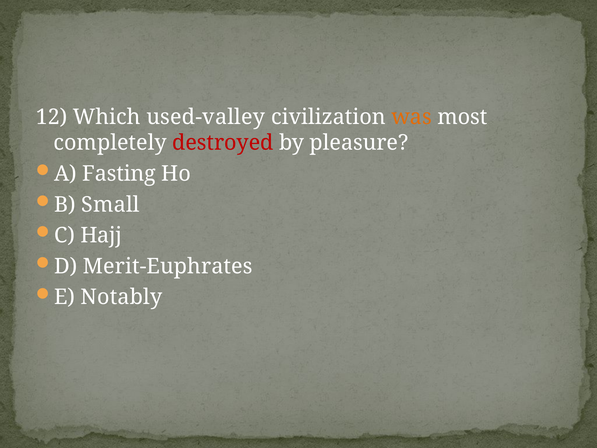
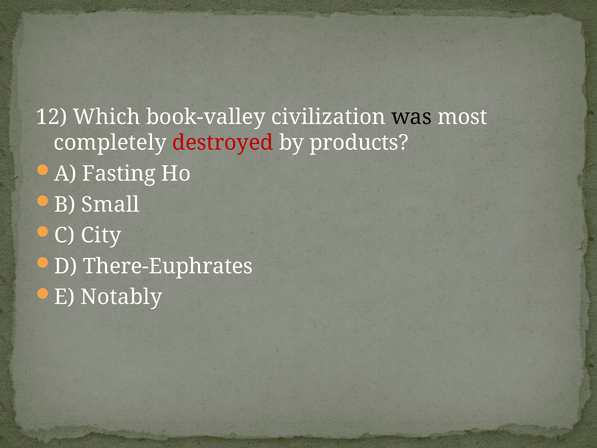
used-valley: used-valley -> book-valley (206, 117)
was colour: orange -> black (412, 117)
pleasure: pleasure -> products (359, 143)
Hajj: Hajj -> City (101, 235)
Merit-Euphrates: Merit-Euphrates -> There-Euphrates (168, 266)
